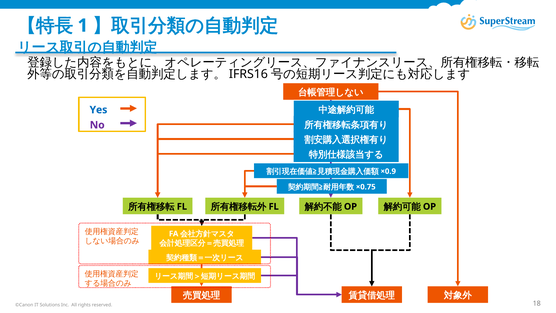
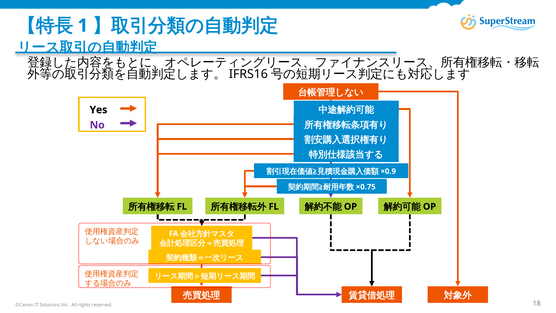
Yes colour: blue -> black (98, 110)
